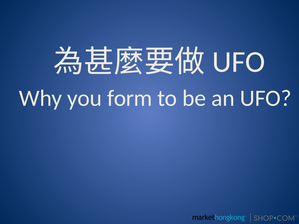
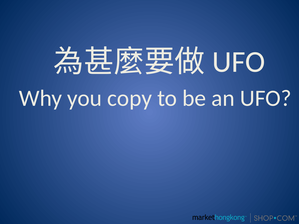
form: form -> copy (130, 98)
